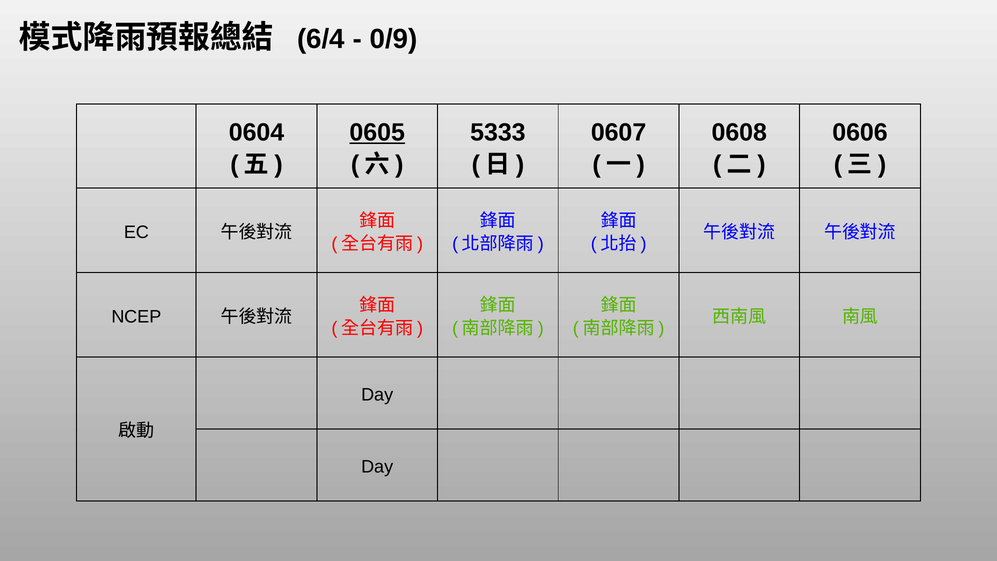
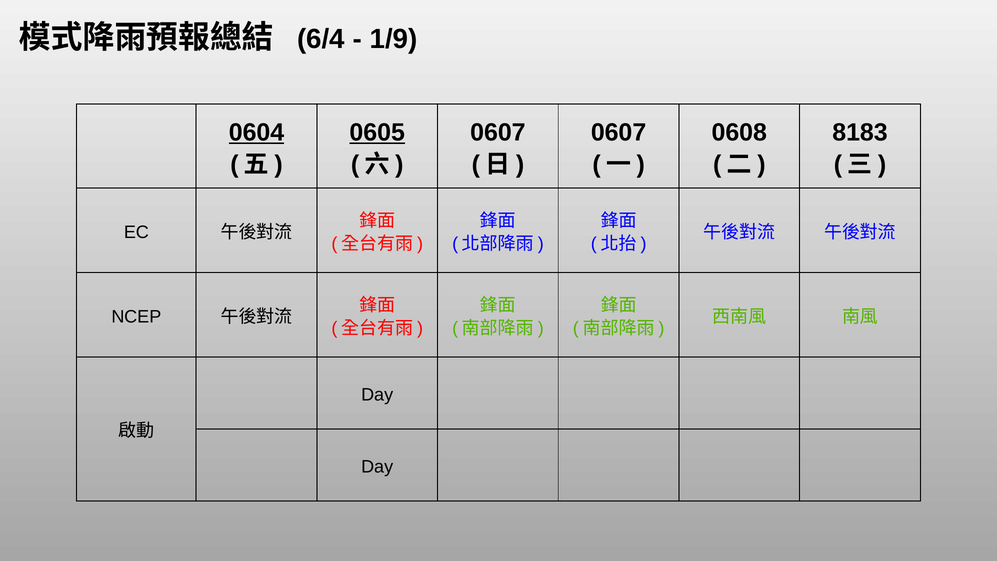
0/9: 0/9 -> 1/9 (394, 39)
0604 underline: none -> present (256, 133)
5333: 5333 -> 0607 (498, 133)
0606: 0606 -> 8183 (860, 133)
